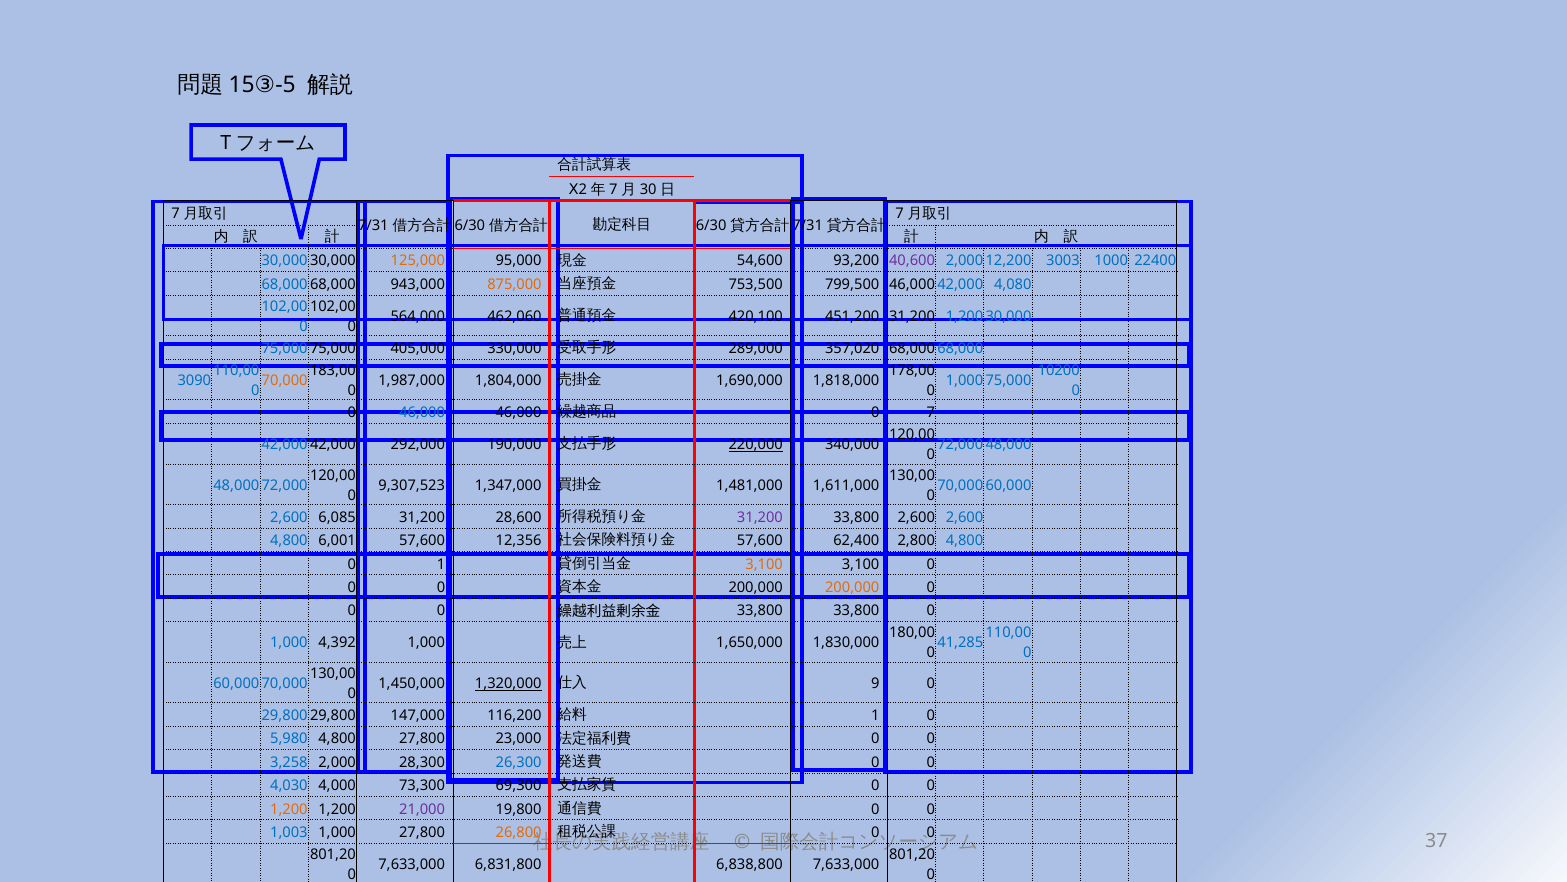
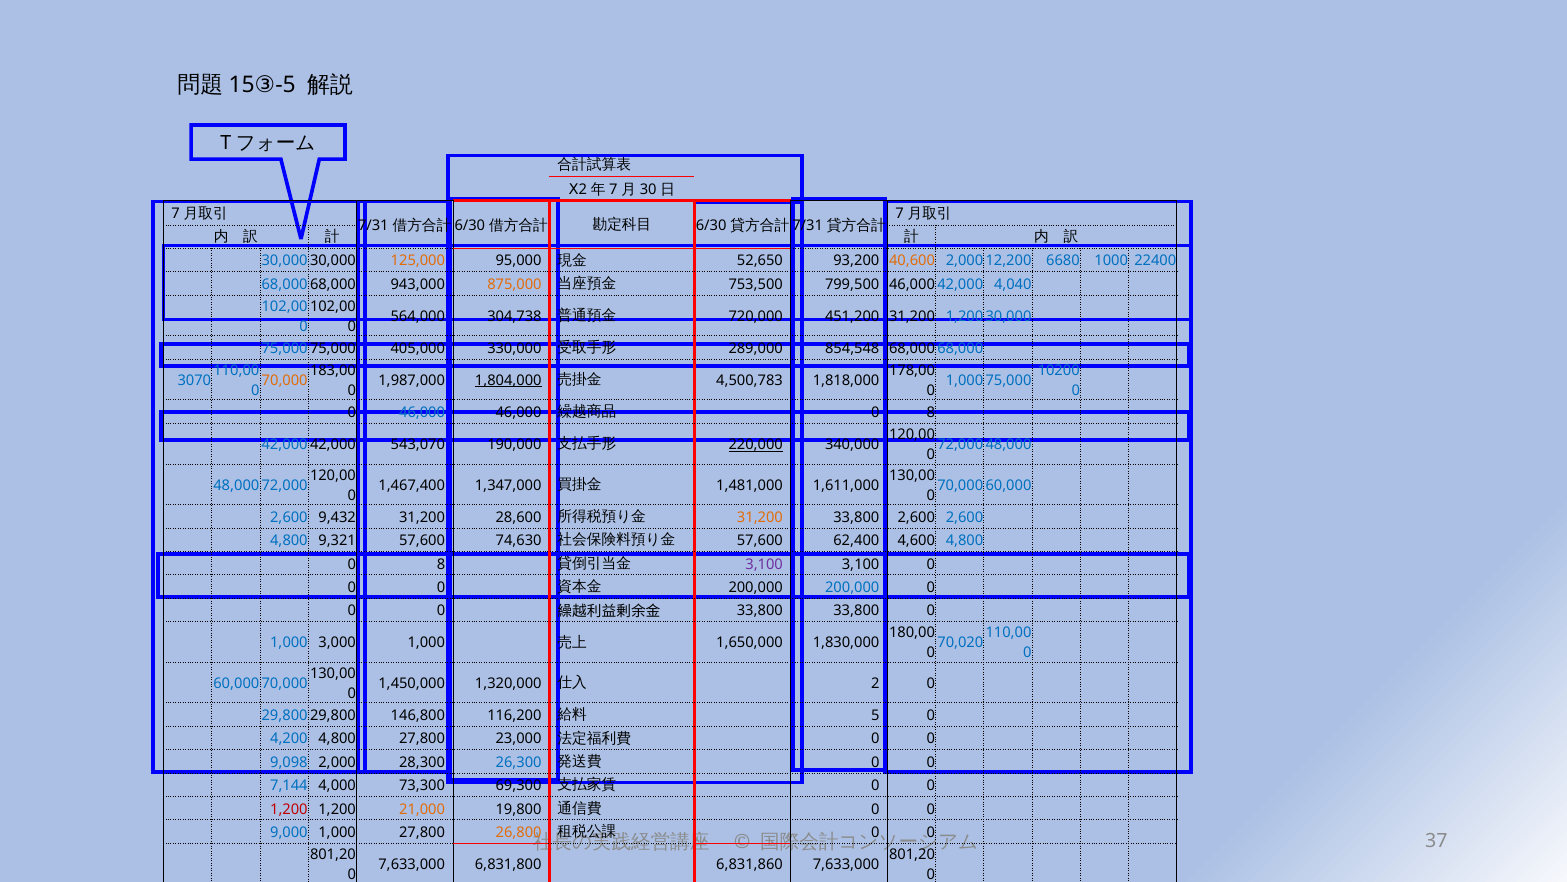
54,600: 54,600 -> 52,650 (760, 261)
40,600 colour: purple -> orange (912, 261)
3003: 3003 -> 6680 (1063, 261)
4,080: 4,080 -> 4,040 (1013, 284)
462,060: 462,060 -> 304,738 (514, 316)
420,100: 420,100 -> 720,000 (756, 316)
357,020: 357,020 -> 854,548 (852, 348)
3090: 3090 -> 3070 (194, 380)
1,804,000 underline: none -> present (508, 380)
1,690,000: 1,690,000 -> 4,500,783 (750, 380)
7: 7 -> 8 (931, 412)
292,000: 292,000 -> 543,070 (418, 444)
9,307,523: 9,307,523 -> 1,467,400 (412, 485)
6,085: 6,085 -> 9,432 (337, 517)
31,200 colour: purple -> orange (760, 517)
6,001: 6,001 -> 9,321 (337, 540)
12,356: 12,356 -> 74,630 (519, 540)
2,800: 2,800 -> 4,600 (916, 540)
1: 1 -> 8 (441, 564)
3,100 colour: orange -> purple (764, 564)
200,000 colour: orange -> blue (852, 587)
4,392: 4,392 -> 3,000 (337, 643)
41,285: 41,285 -> 70,020 (960, 643)
1,320,000 underline: present -> none (508, 683)
9: 9 -> 2 (875, 683)
147,000: 147,000 -> 146,800 (418, 715)
1: 1 -> 5 (875, 715)
5,980: 5,980 -> 4,200 (289, 739)
3,258: 3,258 -> 9,098 (289, 762)
4,030: 4,030 -> 7,144 (289, 785)
1,200 colour: orange -> red (289, 809)
21,000 colour: purple -> orange (422, 809)
1,003: 1,003 -> 9,000 (289, 832)
6,838,800: 6,838,800 -> 6,831,860 (750, 864)
